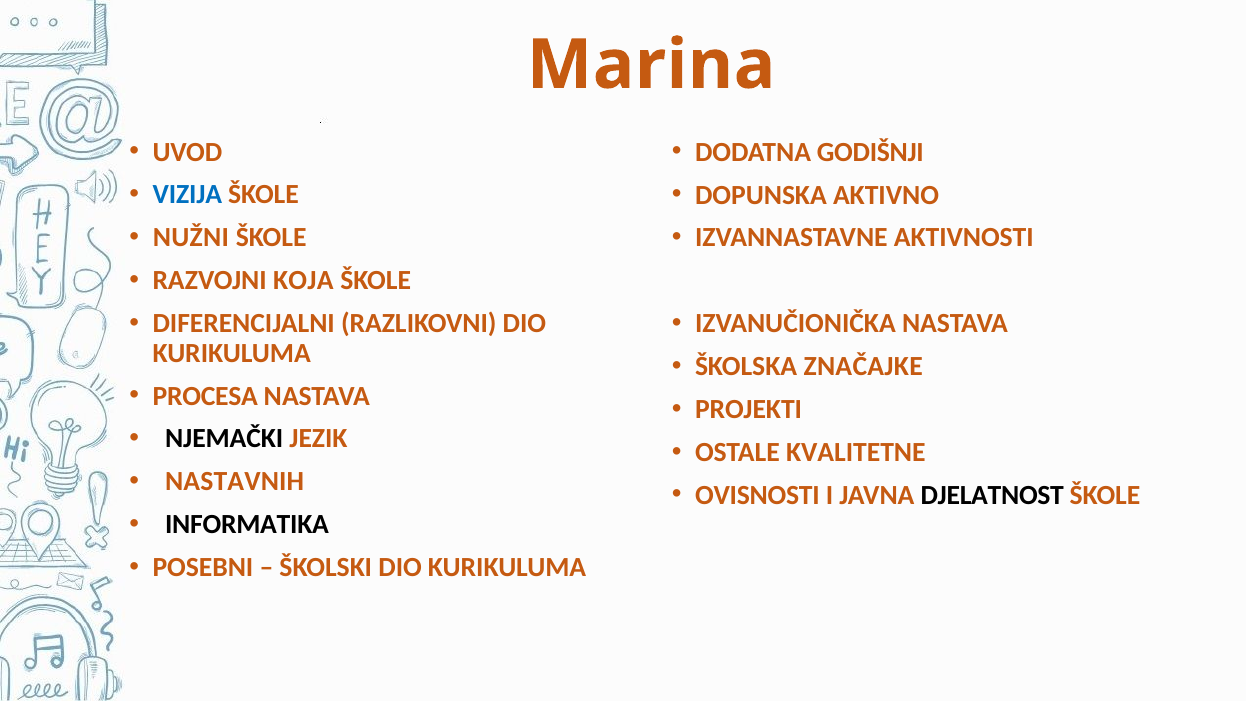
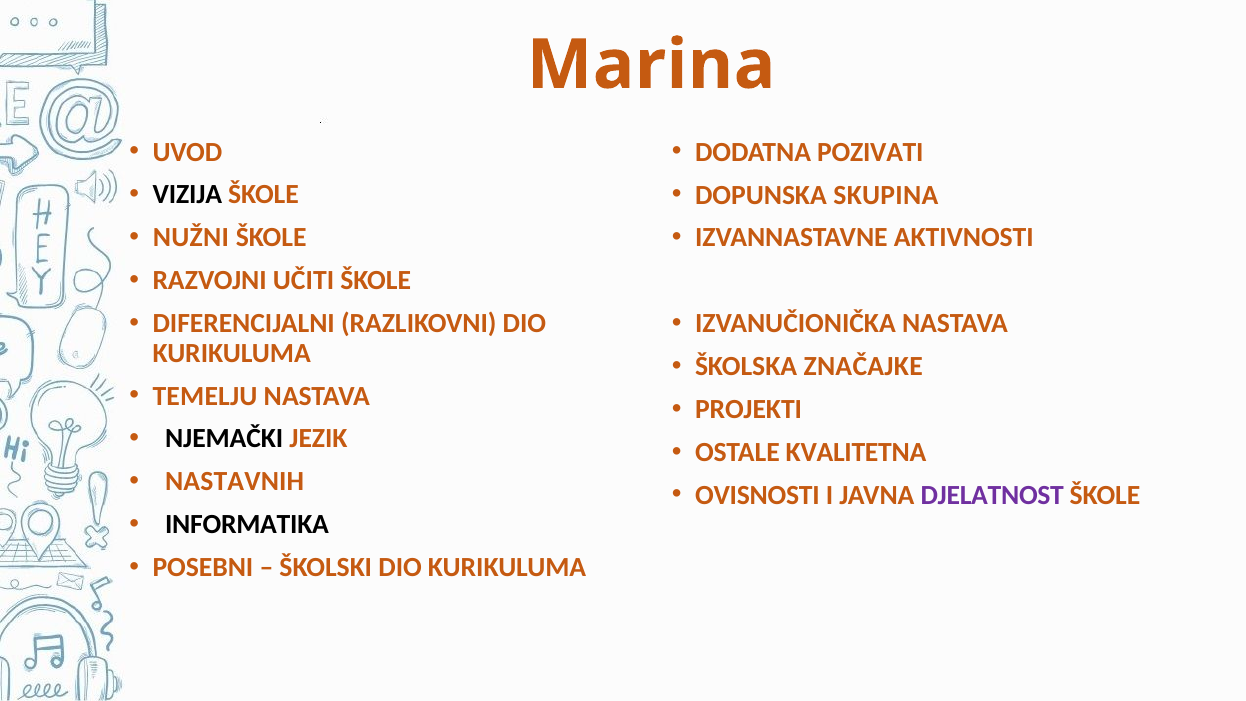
GODIŠNJI: GODIŠNJI -> POZIVATI (870, 152)
VIZIJA colour: blue -> black (187, 195)
AKTIVNO: AKTIVNO -> SKUPINA (886, 195)
KOJA: KOJA -> UČITI (303, 280)
PROCESA: PROCESA -> TEMELJU (205, 396)
KVALITETNE: KVALITETNE -> KVALITETNA (856, 452)
DJELATNOST colour: black -> purple (992, 495)
